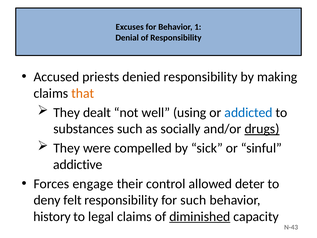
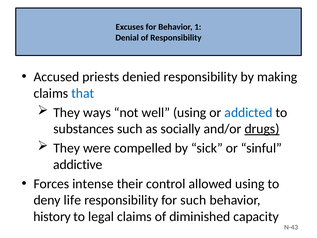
that colour: orange -> blue (83, 93)
dealt: dealt -> ways (97, 112)
engage: engage -> intense (93, 184)
allowed deter: deter -> using (250, 184)
felt: felt -> life (72, 200)
diminished underline: present -> none (200, 216)
